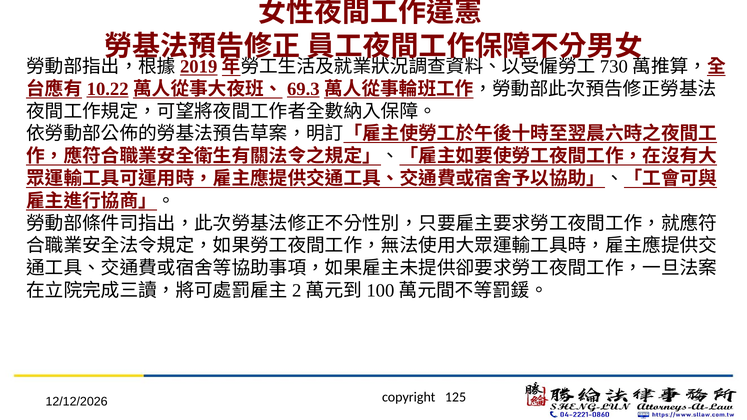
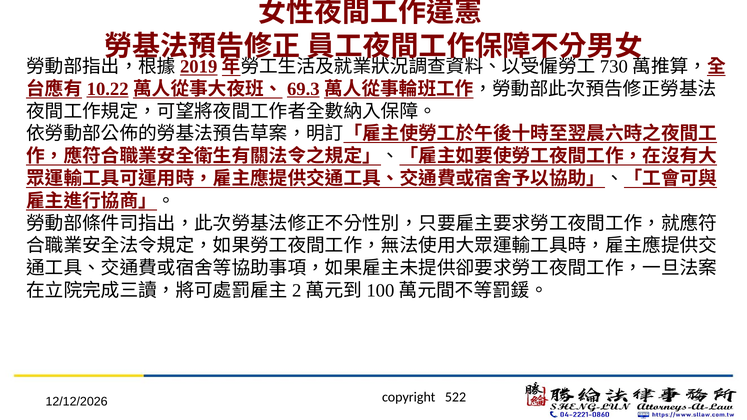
125: 125 -> 522 (456, 397)
